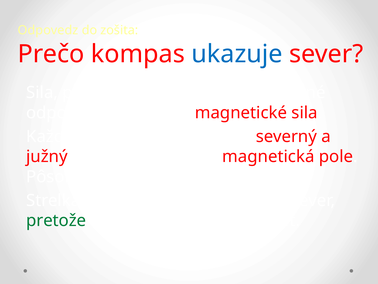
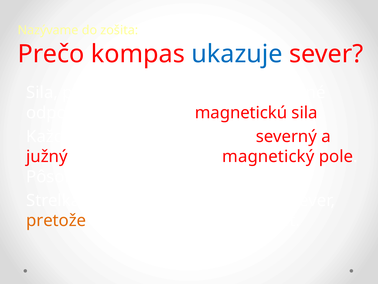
Odpovedz: Odpovedz -> Nazývame (48, 30)
magnetické: magnetické -> magnetickú (241, 113)
magnetická: magnetická -> magnetický (268, 156)
pretože colour: green -> orange (56, 220)
